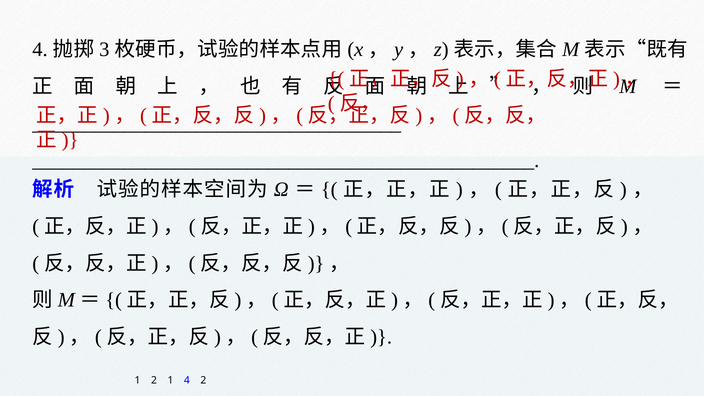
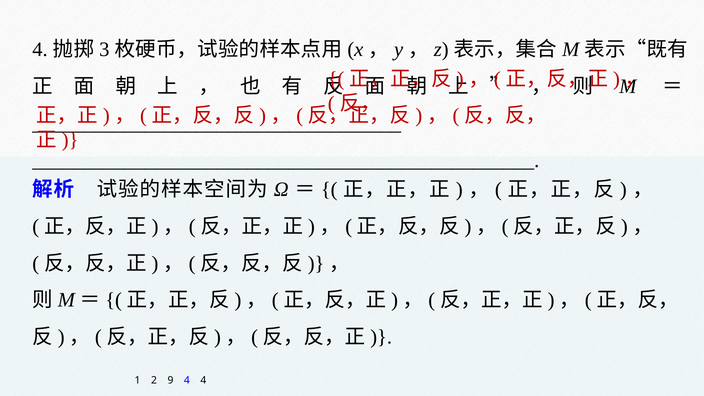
2 1: 1 -> 9 (170, 381)
2: 2 -> 4 (203, 381)
